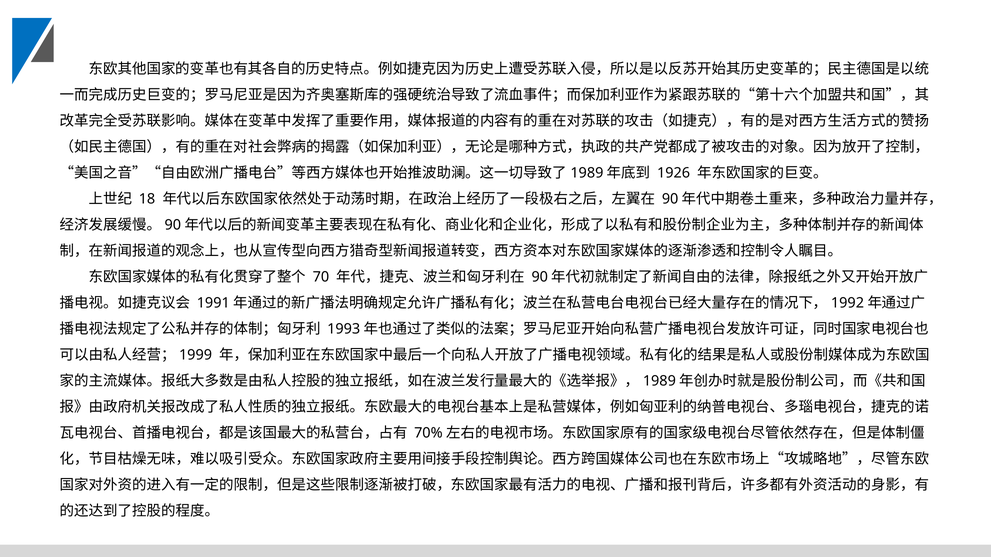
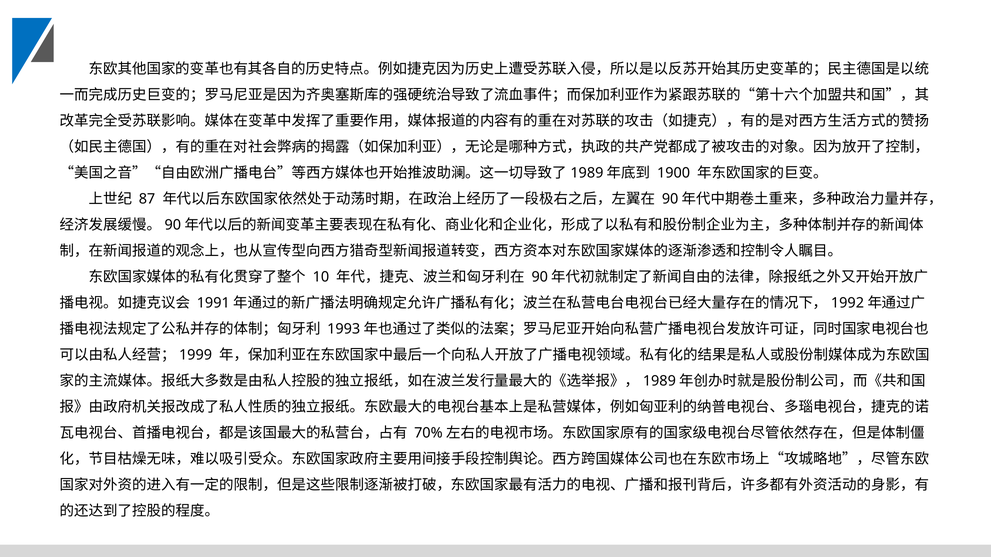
1926: 1926 -> 1900 (674, 173)
18: 18 -> 87 (147, 199)
70: 70 -> 10 (321, 277)
